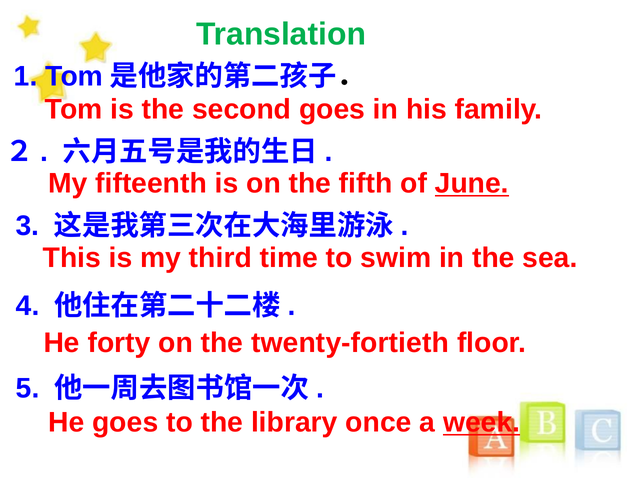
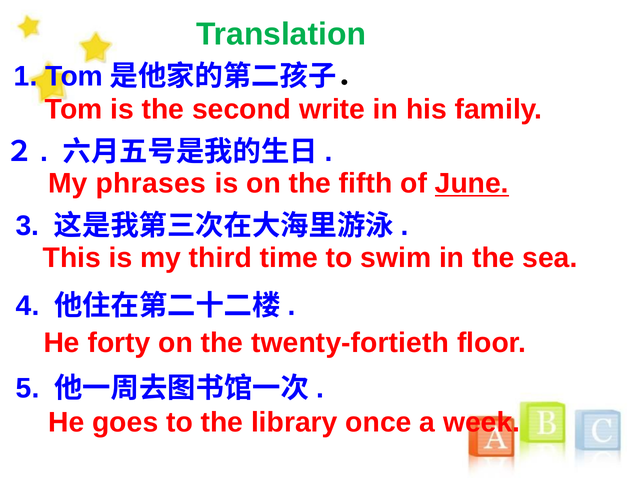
second goes: goes -> write (332, 109)
fifteenth: fifteenth -> phrases (151, 183)
week underline: present -> none (482, 422)
